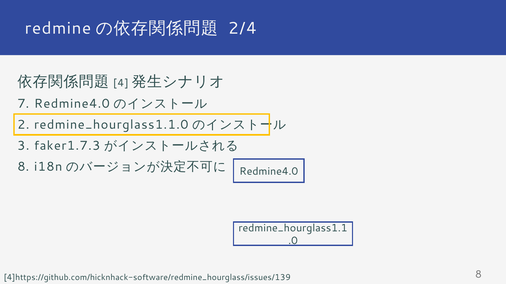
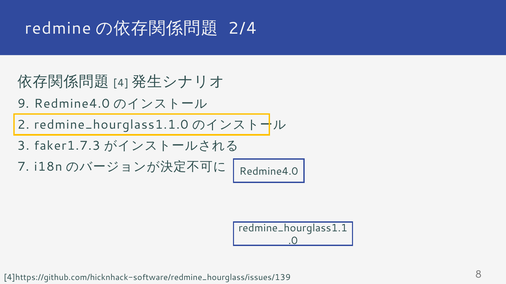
7: 7 -> 9 (23, 104)
8: 8 -> 7 (23, 167)
